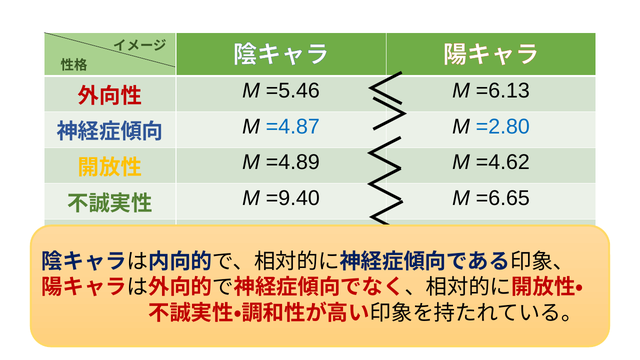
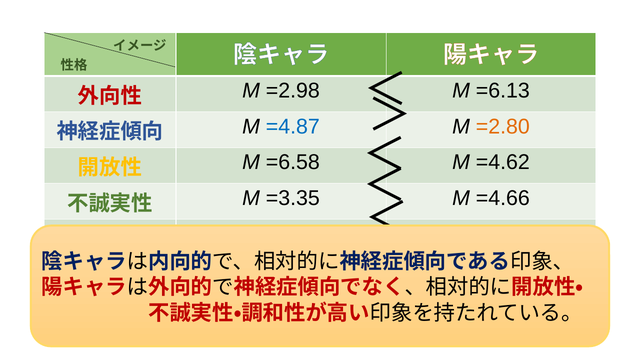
=5.46: =5.46 -> =2.98 (293, 91)
=2.80 colour: blue -> orange (503, 126)
=4.89: =4.89 -> =6.58 (293, 162)
=9.40: =9.40 -> =3.35 (293, 198)
=6.65: =6.65 -> =4.66 (503, 198)
